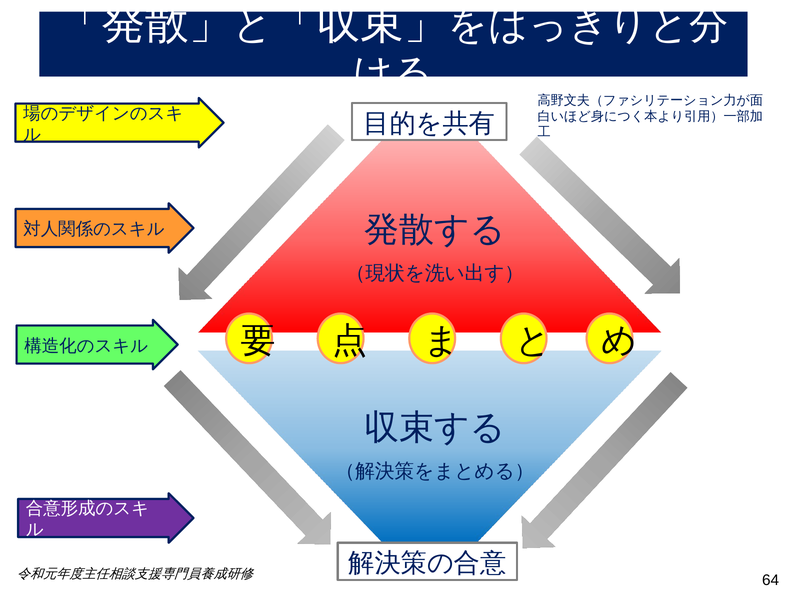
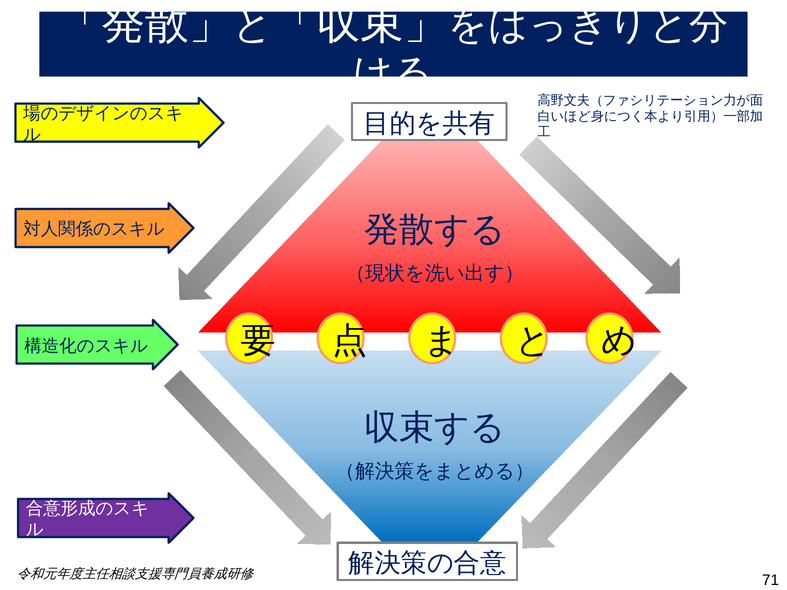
64: 64 -> 71 (771, 581)
